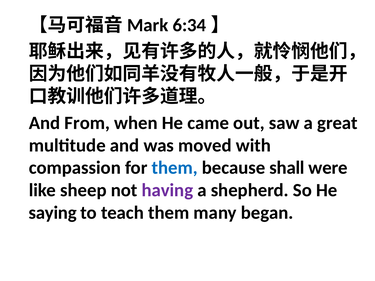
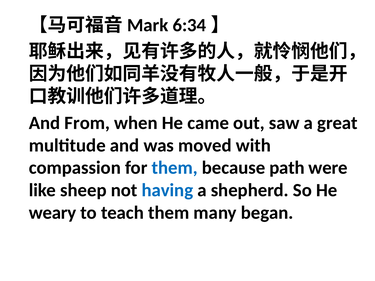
shall: shall -> path (287, 168)
having colour: purple -> blue (167, 190)
saying: saying -> weary (53, 213)
